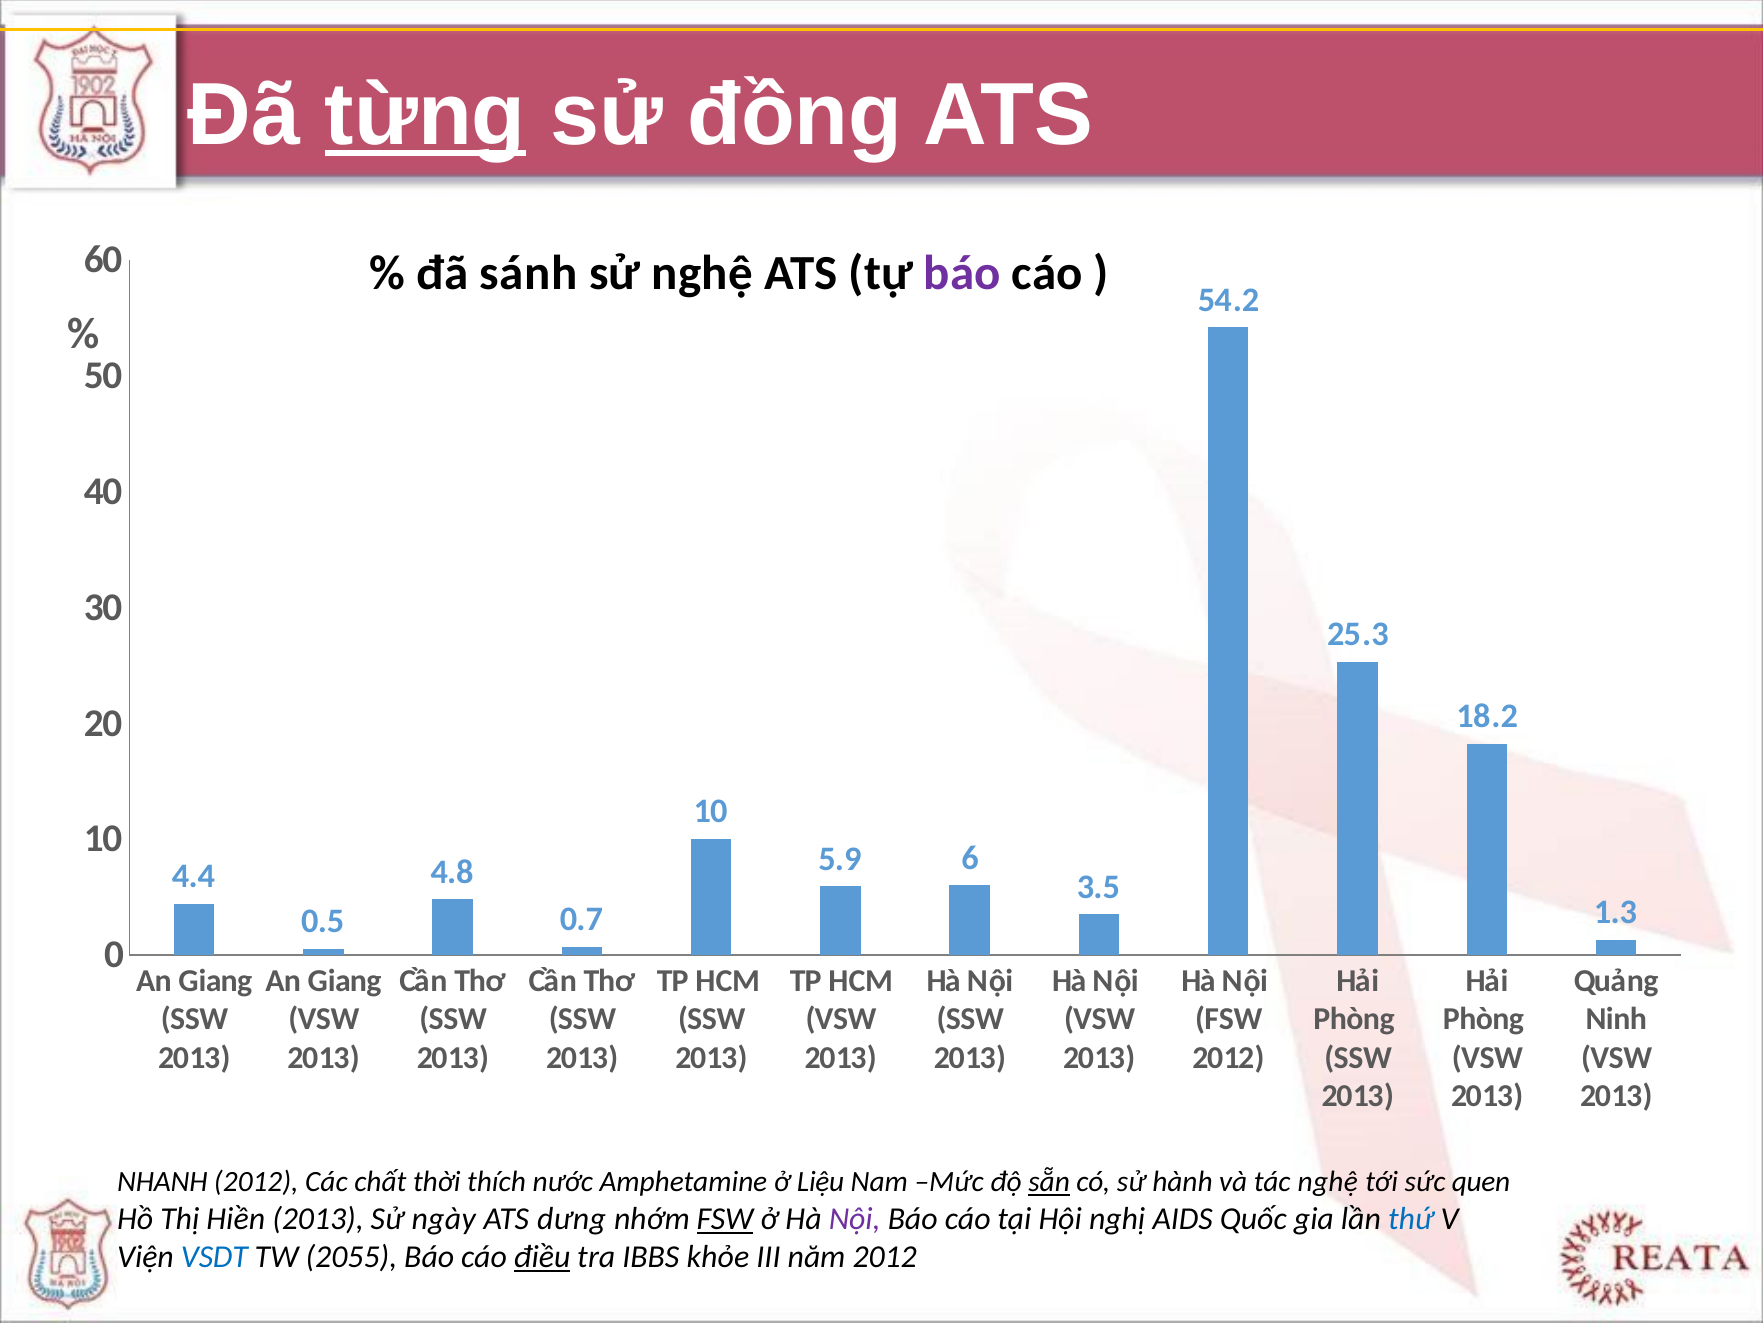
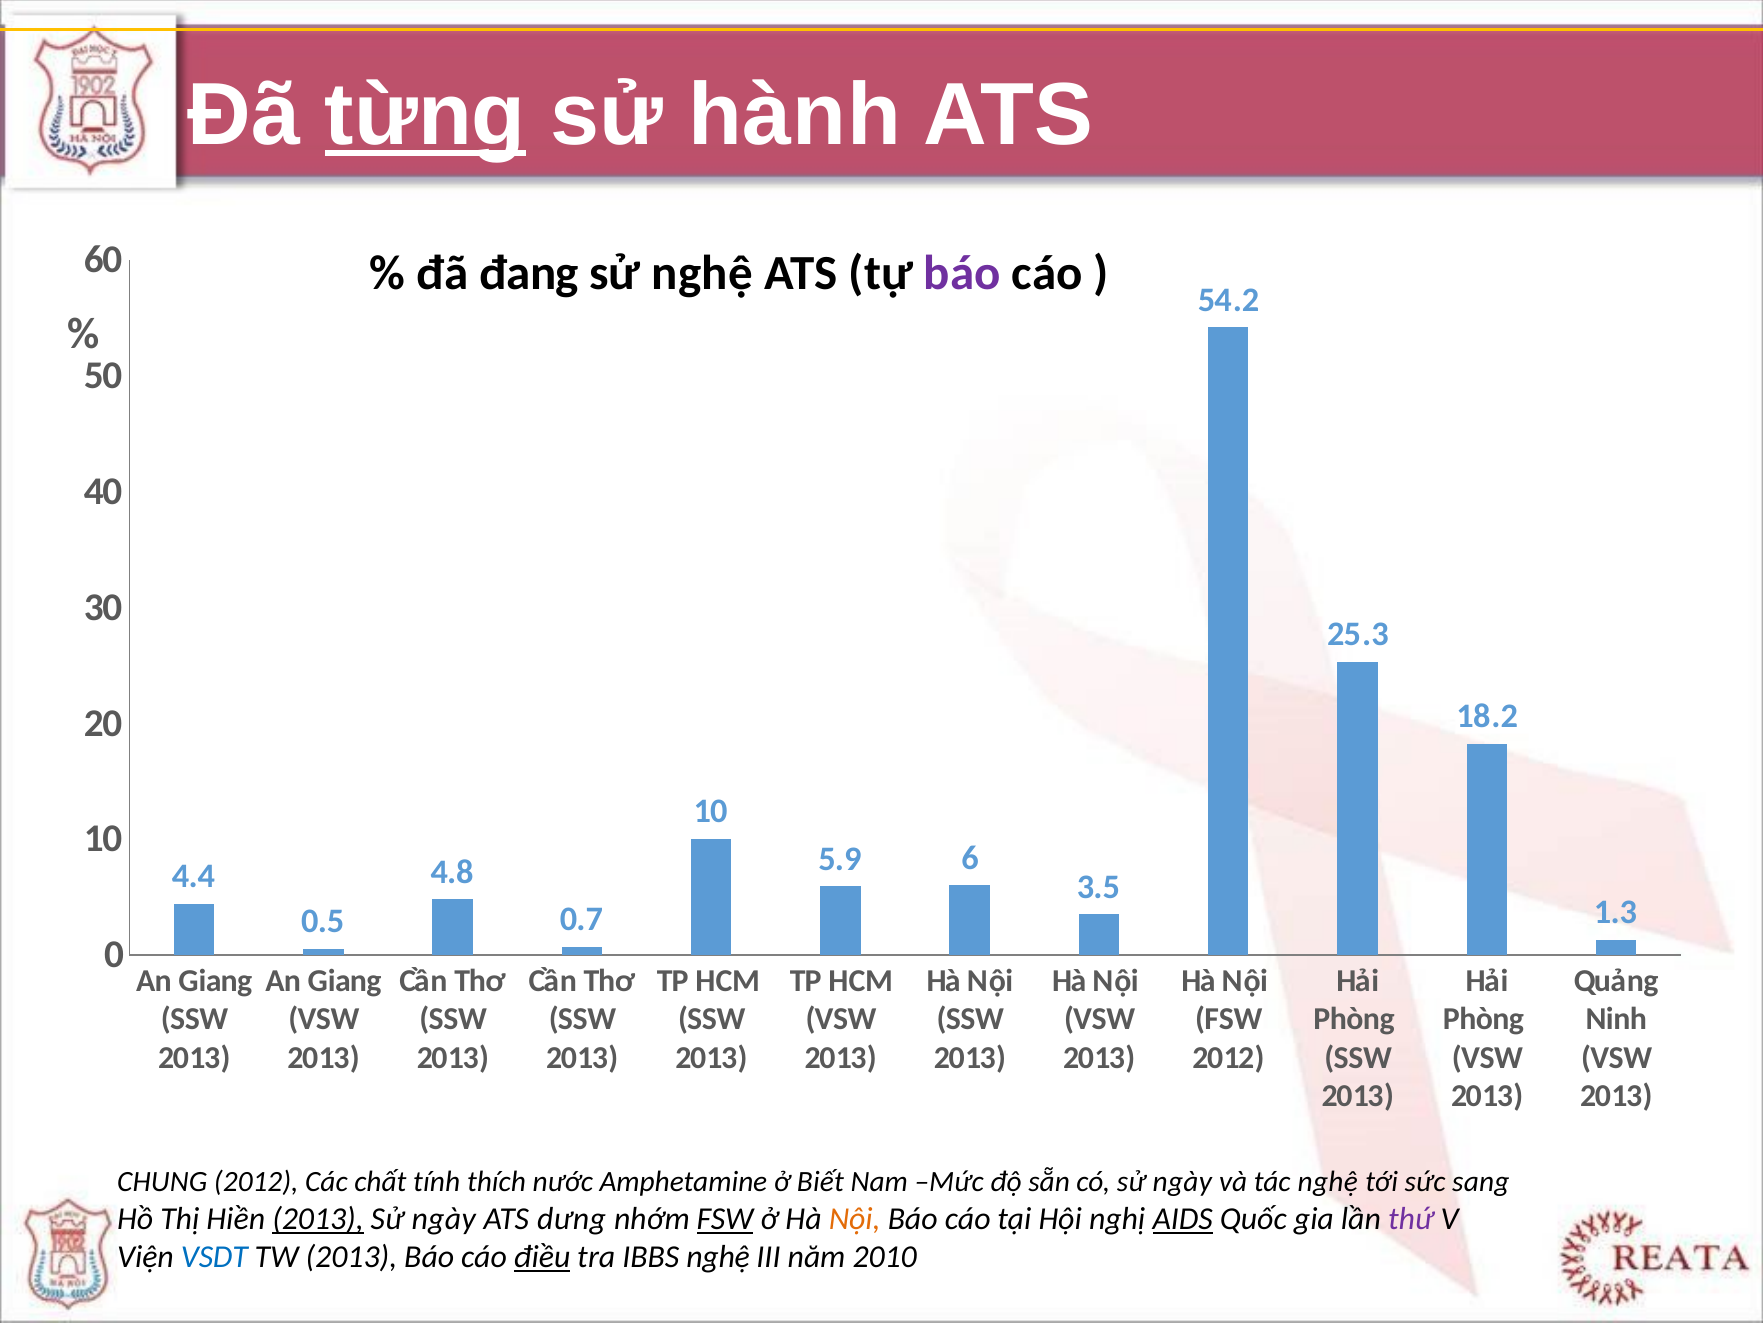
đồng: đồng -> hành (794, 115)
sánh: sánh -> đang (529, 273)
NHANH: NHANH -> CHUNG (162, 1181)
thời: thời -> tính (437, 1181)
Liệu: Liệu -> Biết (820, 1181)
sẵn underline: present -> none (1049, 1181)
có sử hành: hành -> ngày (1182, 1181)
quen: quen -> sang (1481, 1181)
2013 underline: none -> present (318, 1218)
Nội colour: purple -> orange (855, 1218)
AIDS underline: none -> present (1183, 1218)
thứ colour: blue -> purple (1411, 1218)
TW 2055: 2055 -> 2013 (351, 1257)
IBBS khỏe: khỏe -> nghệ (718, 1257)
năm 2012: 2012 -> 2010 (885, 1257)
